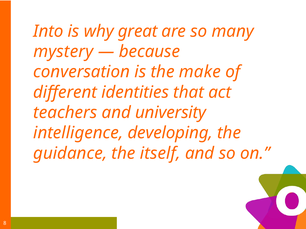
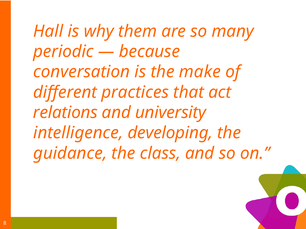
Into: Into -> Hall (48, 31)
great: great -> them (138, 31)
mystery: mystery -> periodic (63, 52)
identities: identities -> practices (135, 92)
teachers: teachers -> relations (65, 113)
itself: itself -> class (160, 154)
